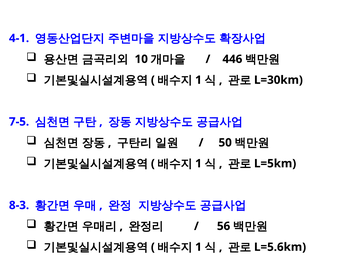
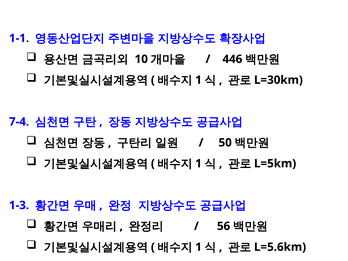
4-1: 4-1 -> 1-1 (19, 38)
7-5: 7-5 -> 7-4 (19, 122)
8-3: 8-3 -> 1-3 (19, 205)
